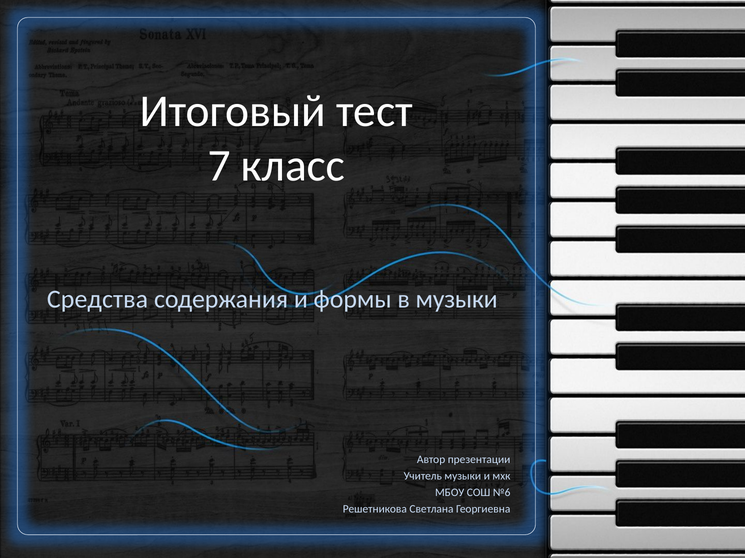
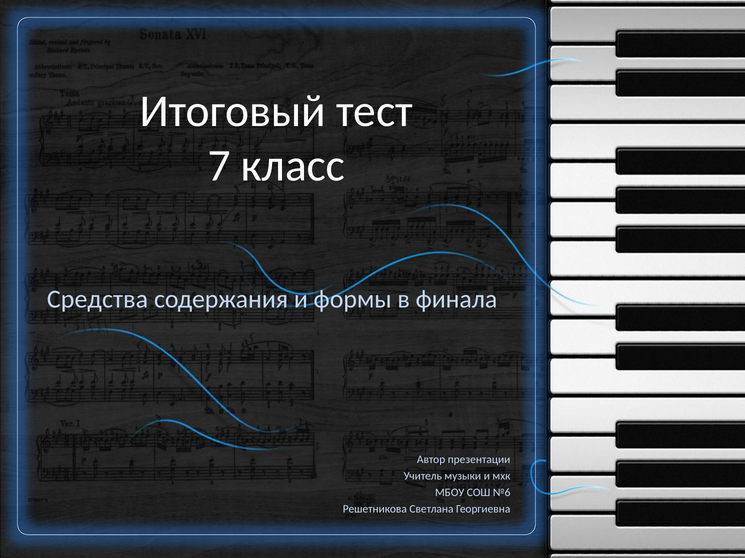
в музыки: музыки -> финала (457, 299)
